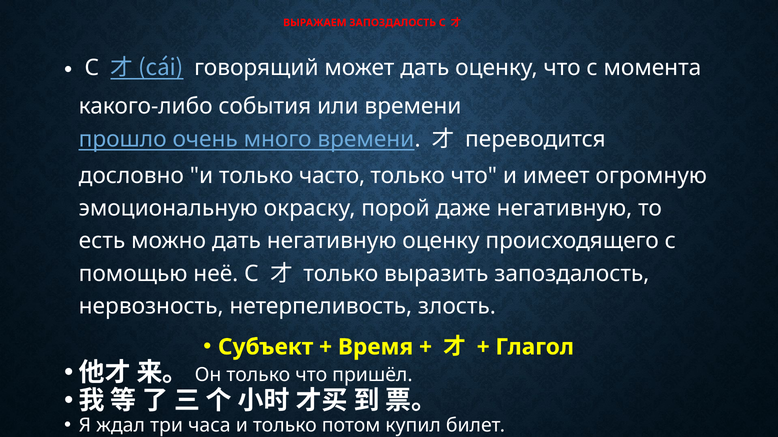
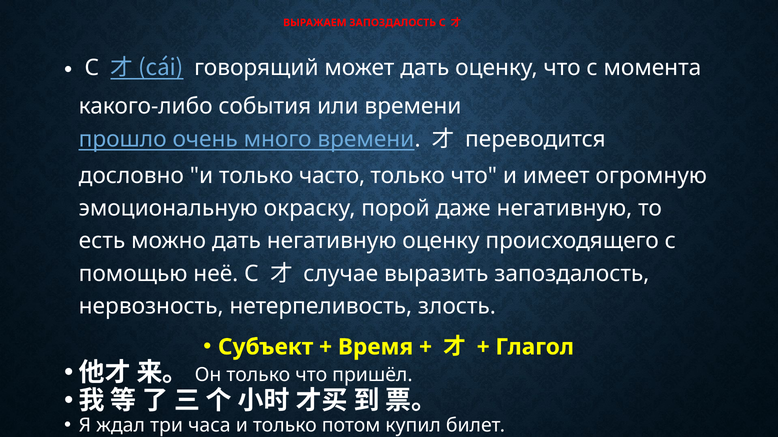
только: только -> случае (341, 274)
